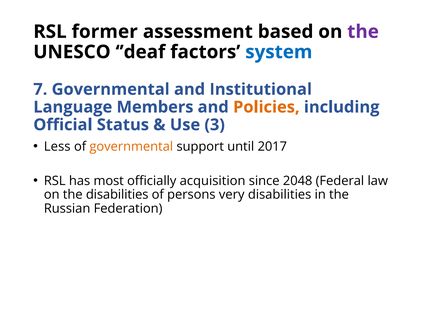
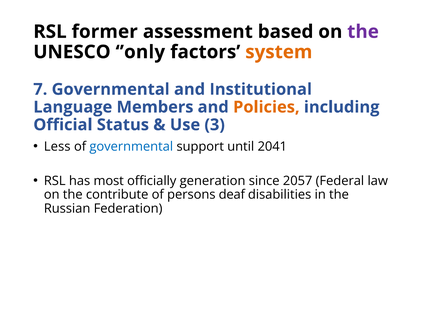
’deaf: ’deaf -> ’only (140, 52)
system colour: blue -> orange (279, 52)
governmental colour: orange -> blue (131, 147)
2017: 2017 -> 2041 (272, 147)
acquisition: acquisition -> generation (213, 181)
2048: 2048 -> 2057 (298, 181)
the disabilities: disabilities -> contribute (117, 195)
very: very -> deaf (232, 195)
